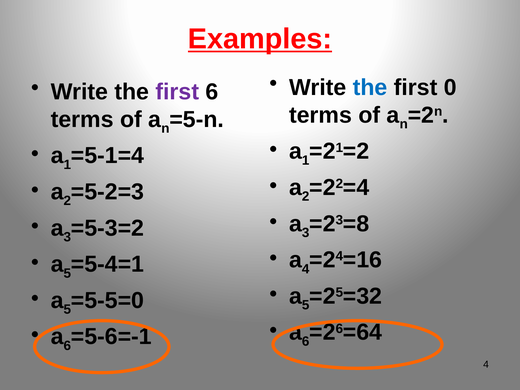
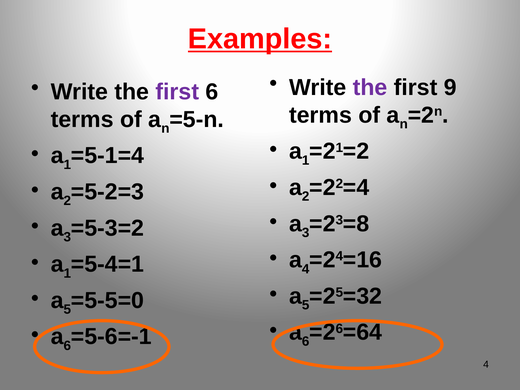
the colour: blue -> purple (370, 87)
0: 0 -> 9 (450, 87)
5: 5 -> 1 (67, 273)
